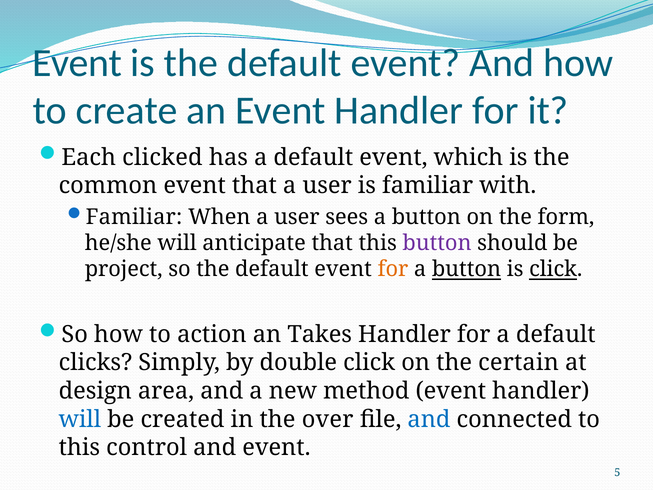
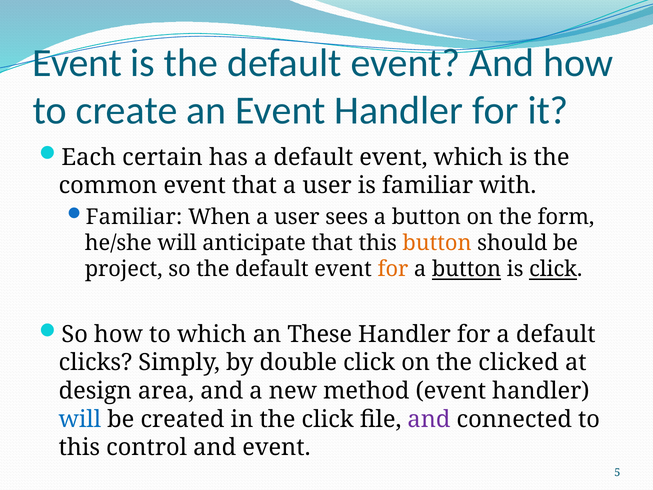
clicked: clicked -> certain (162, 157)
button colour: purple -> orange (437, 243)
to action: action -> which (212, 334)
Takes: Takes -> These (320, 334)
certain: certain -> clicked (518, 362)
the over: over -> click (328, 419)
and colour: blue -> purple (429, 419)
